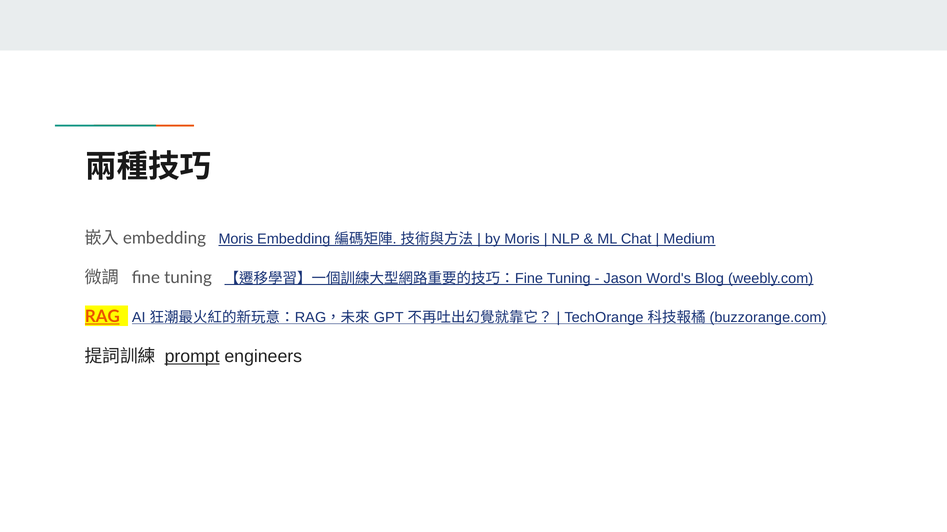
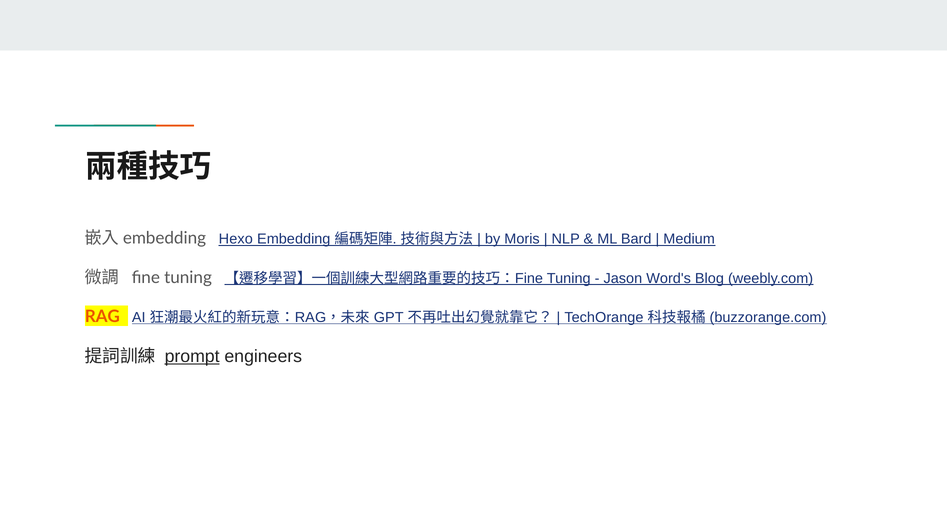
Moris: Moris -> Hexo (236, 239)
Chat: Chat -> Bard (636, 239)
RAG underline: present -> none (102, 317)
